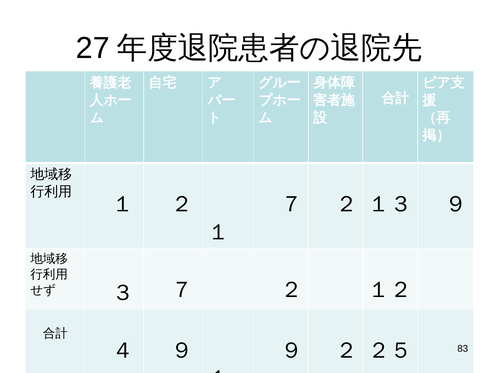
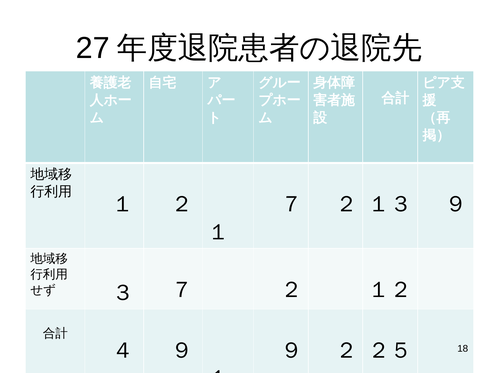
83: 83 -> 18 (463, 349)
